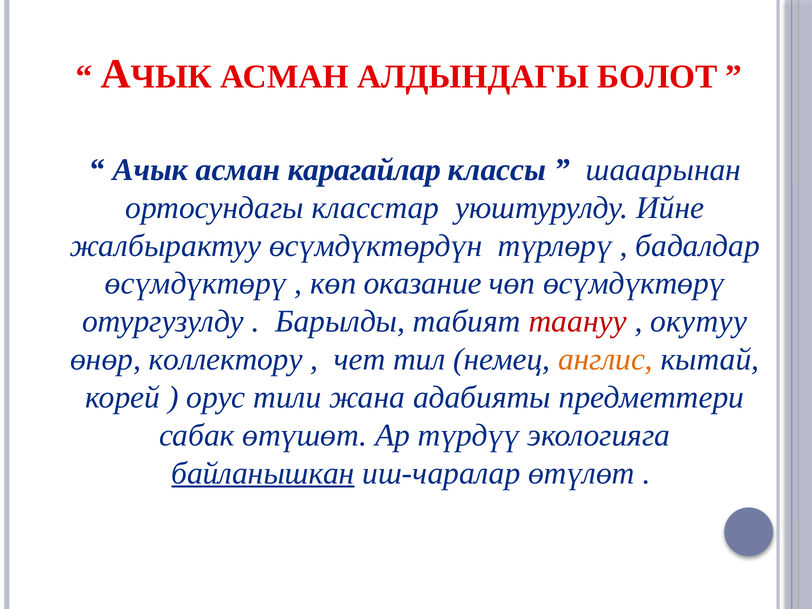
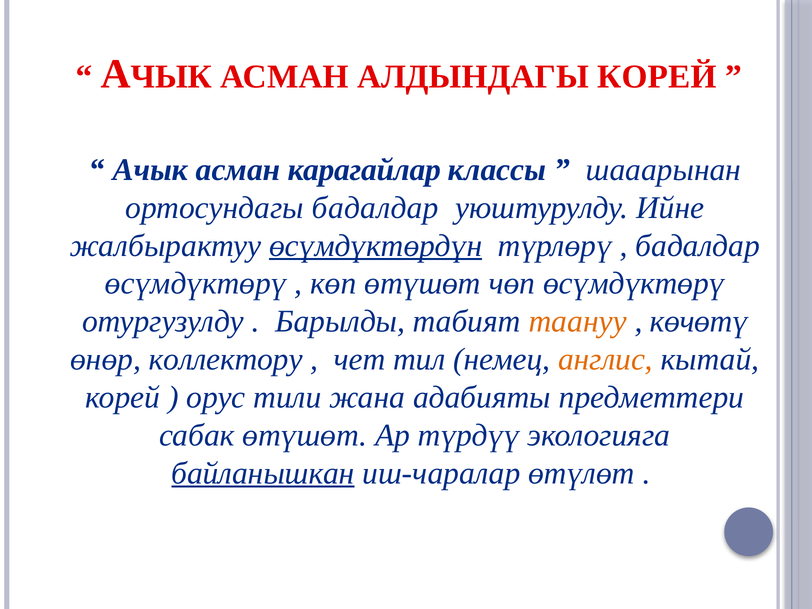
АЛДЫНДАГЫ БОЛОТ: БОЛОТ -> КОРЕЙ (657, 77)
ортосундагы класстар: класстар -> бадалдар (375, 208)
өсүмдүктөрдүн underline: none -> present (376, 246)
көп оказание: оказание -> өтүшөт (423, 284)
таануу colour: red -> orange (578, 321)
окутуу: окутуу -> көчөтү (699, 321)
